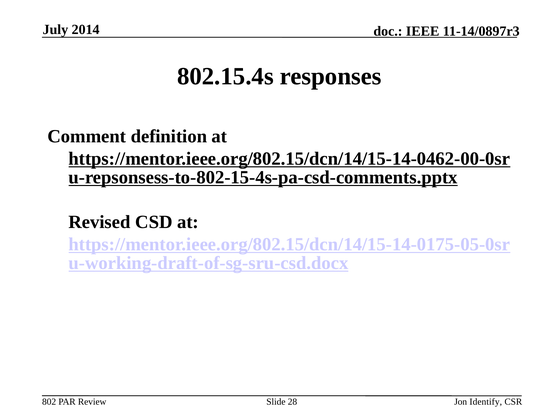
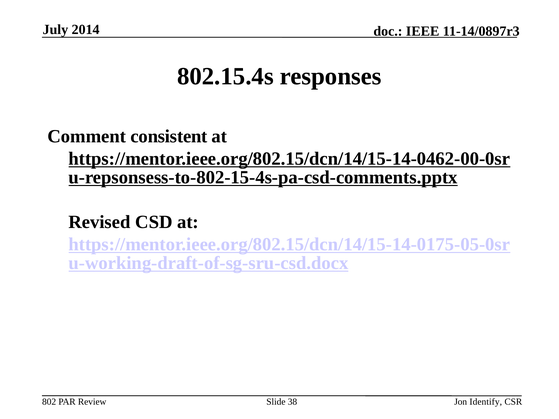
definition: definition -> consistent (169, 136)
28: 28 -> 38 (292, 402)
